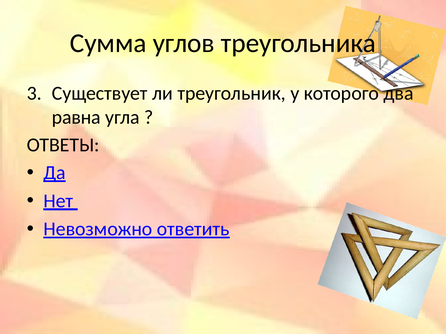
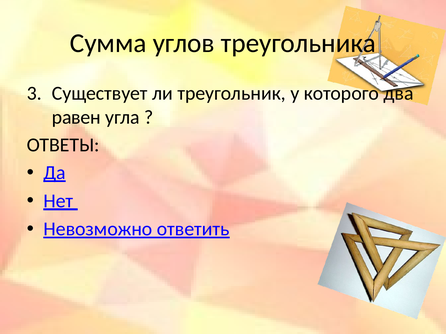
равна: равна -> равен (76, 117)
